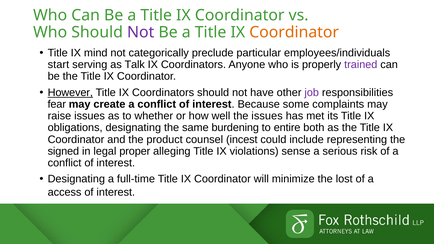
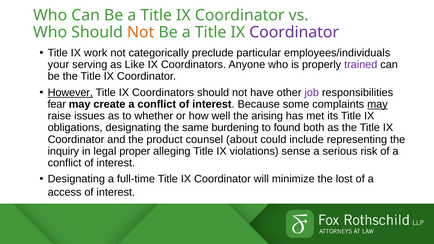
Not colour: purple -> orange (141, 32)
Coordinator colour: orange -> purple (294, 32)
mind: mind -> work (96, 53)
start: start -> your (58, 65)
Talk: Talk -> Like (135, 65)
may underline: none -> present (377, 104)
the issues: issues -> arising (267, 116)
entire: entire -> found (287, 128)
incest: incest -> about (242, 139)
signed: signed -> inquiry (63, 151)
